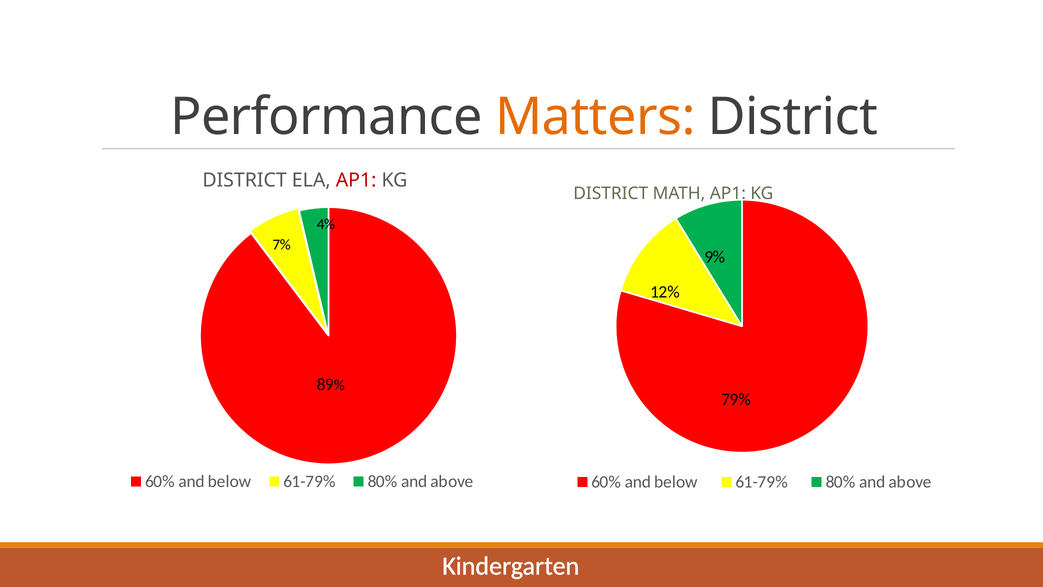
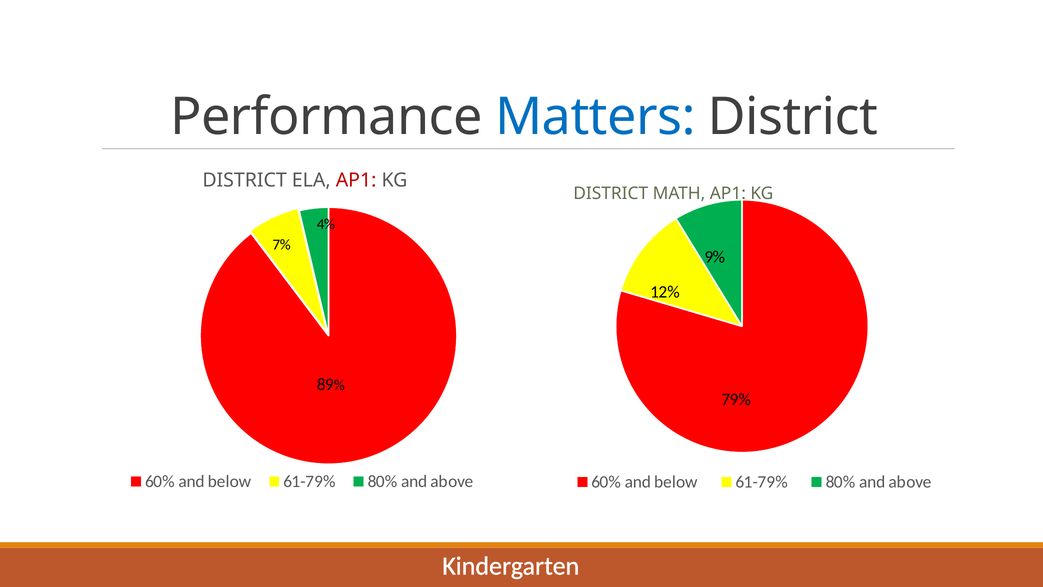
Matters colour: orange -> blue (595, 117)
